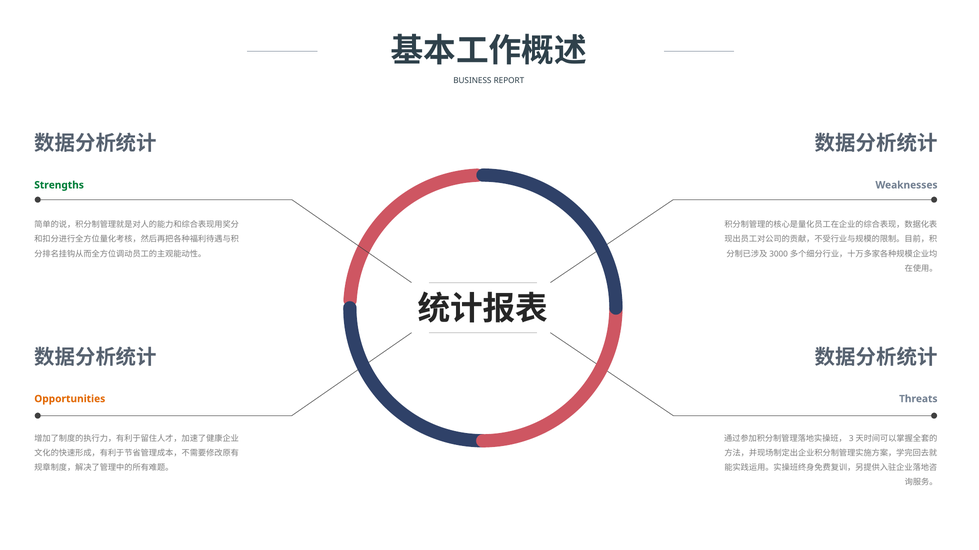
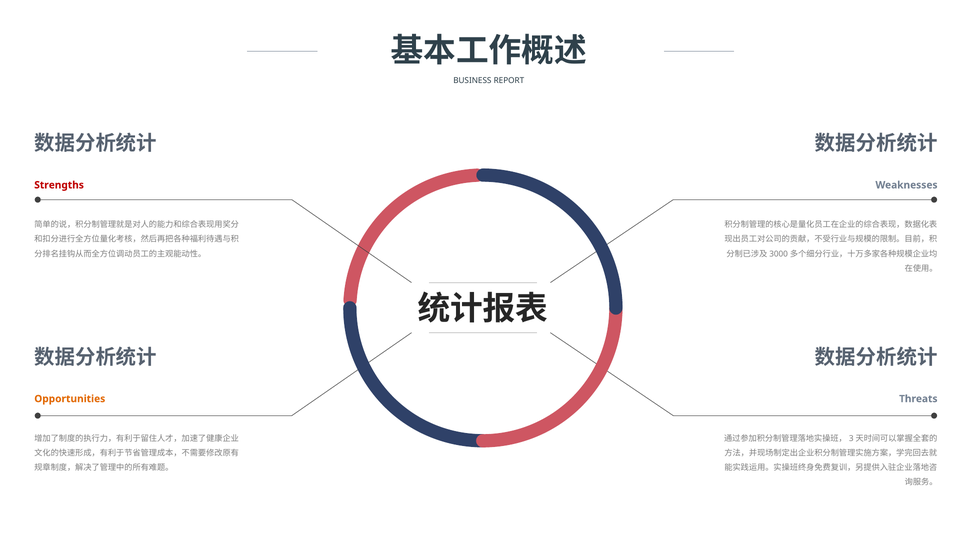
Strengths colour: green -> red (59, 185)
